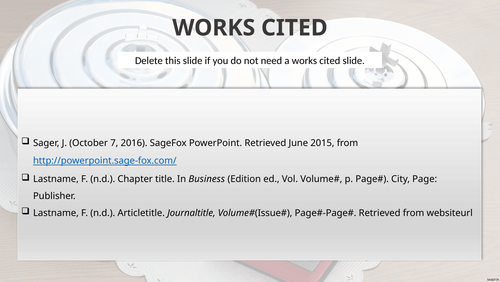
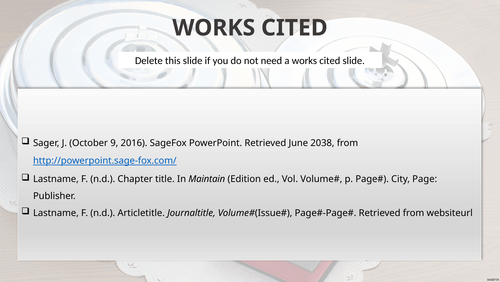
7: 7 -> 9 (114, 143)
2015: 2015 -> 2038 (322, 143)
Business: Business -> Maintain (207, 179)
